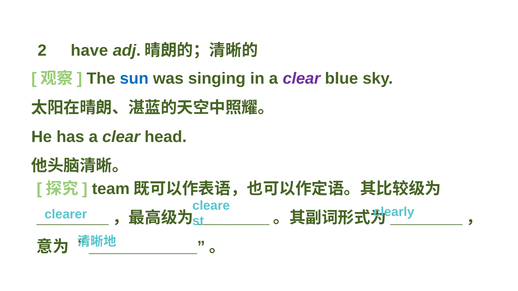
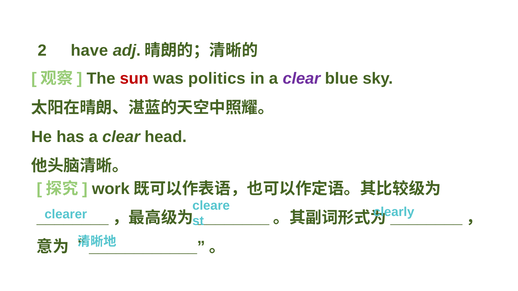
sun colour: blue -> red (134, 79)
singing: singing -> politics (217, 79)
team: team -> work (111, 189)
